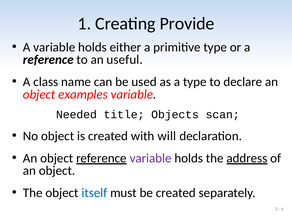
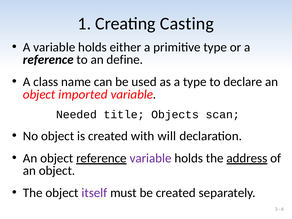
Provide: Provide -> Casting (187, 24)
useful: useful -> define (125, 60)
examples: examples -> imported (83, 94)
itself colour: blue -> purple (94, 193)
